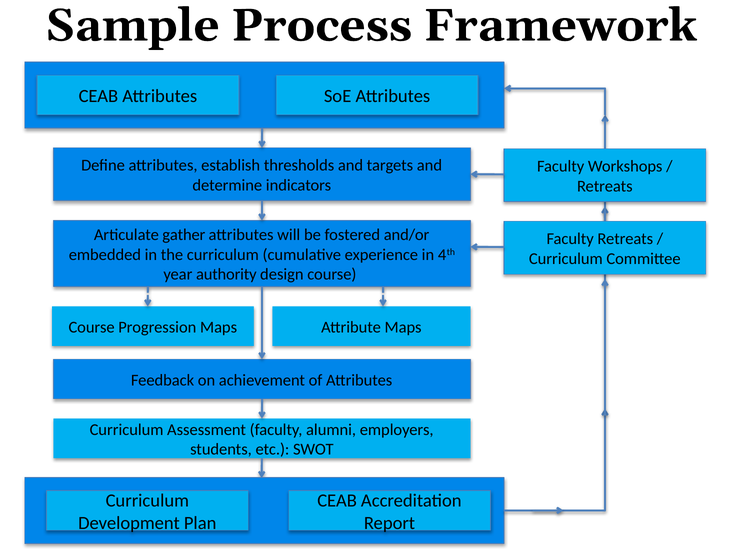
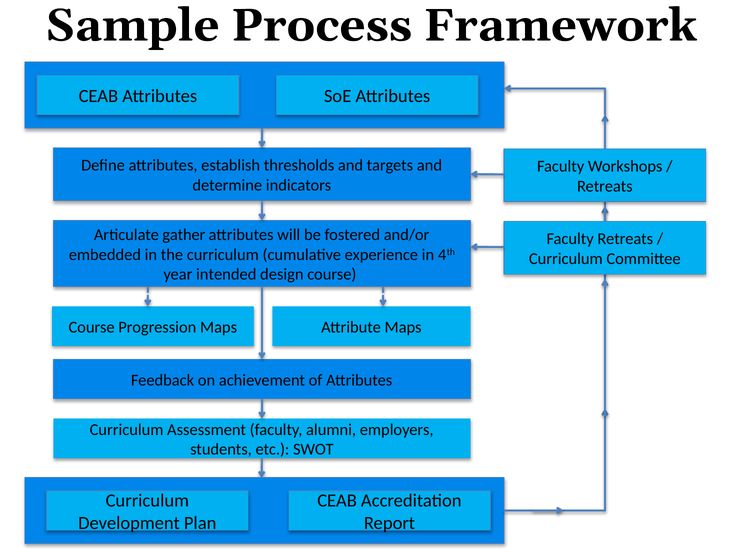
authority: authority -> intended (226, 274)
